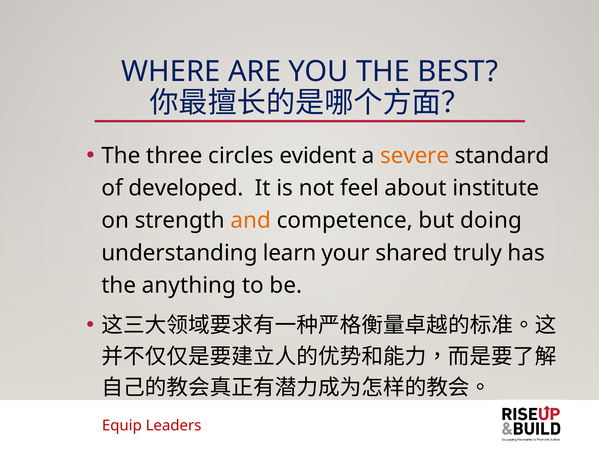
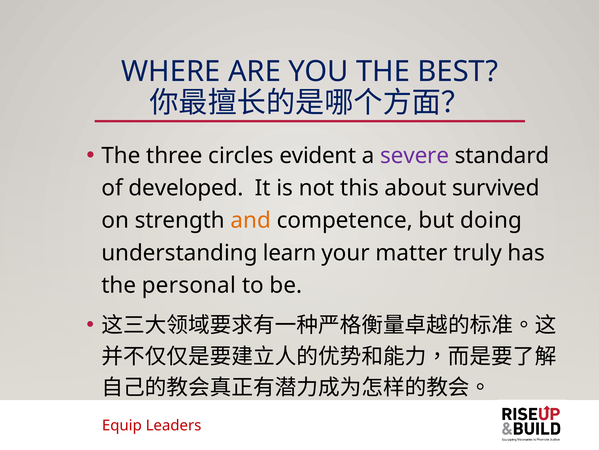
severe colour: orange -> purple (415, 155)
feel: feel -> this (360, 188)
institute: institute -> survived (496, 188)
shared: shared -> matter (411, 253)
anything: anything -> personal (189, 285)
